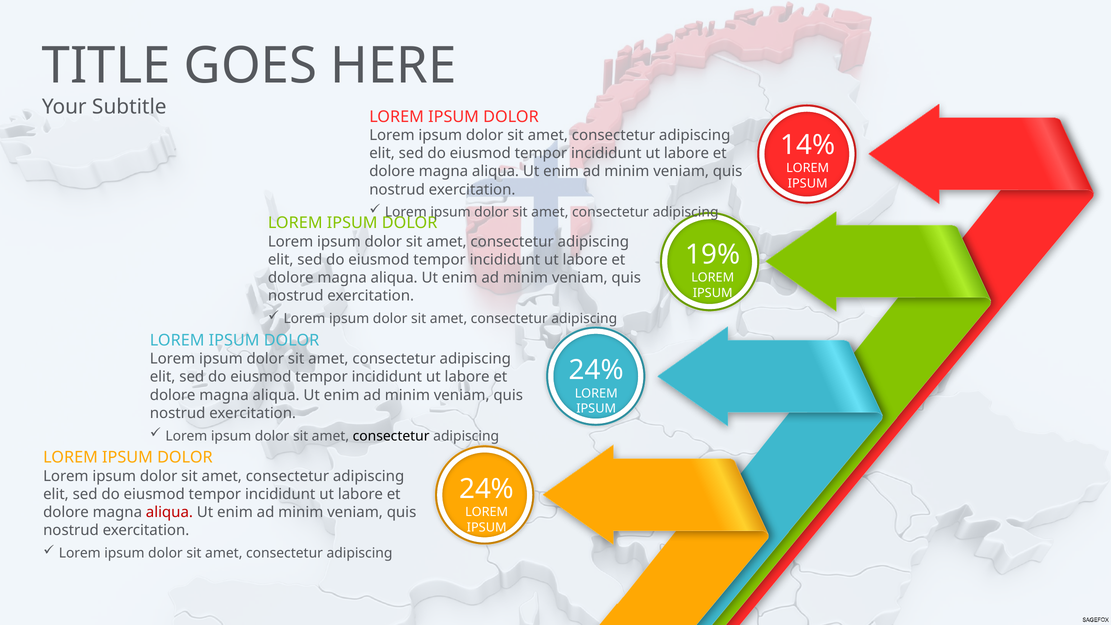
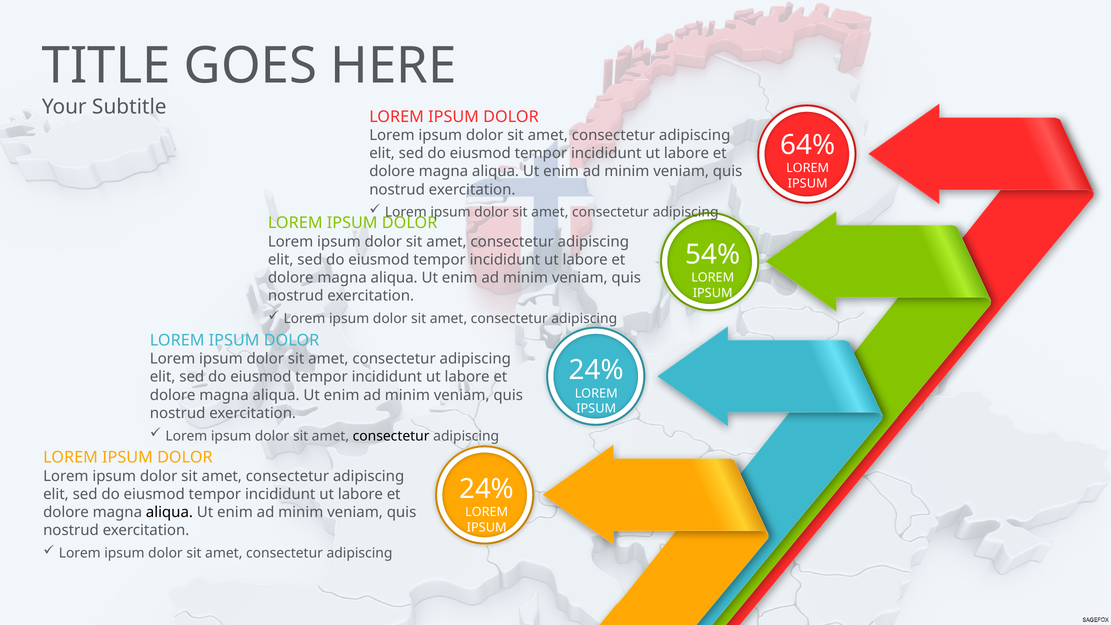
14%: 14% -> 64% (808, 145)
19%: 19% -> 54% (713, 254)
aliqua colour: red -> black (169, 512)
